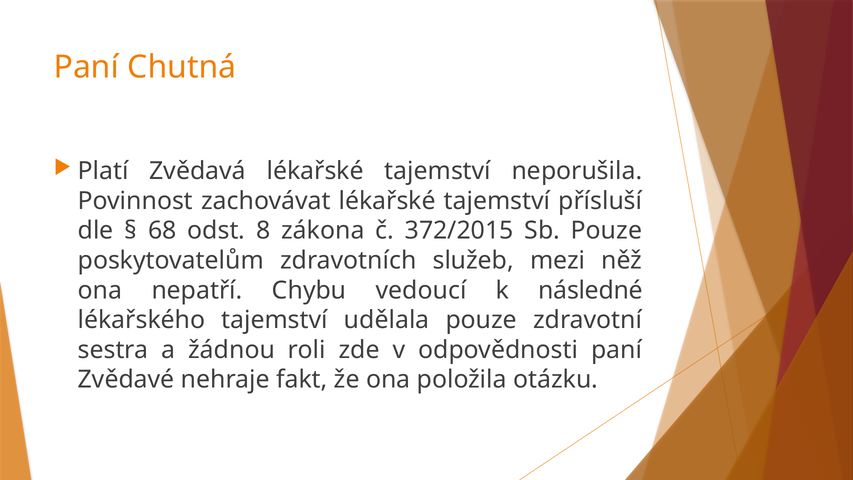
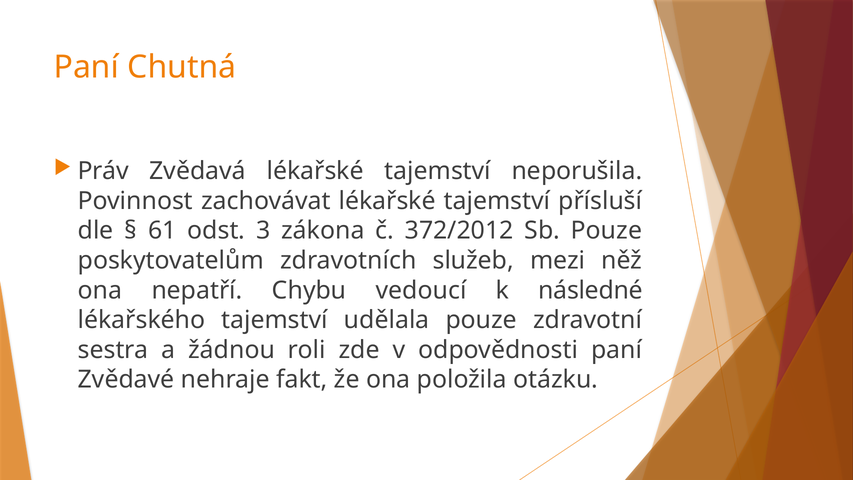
Platí: Platí -> Práv (103, 171)
68: 68 -> 61 (162, 231)
8: 8 -> 3 (263, 231)
372/2015: 372/2015 -> 372/2012 (459, 231)
